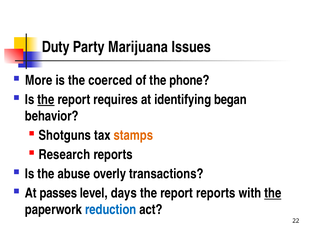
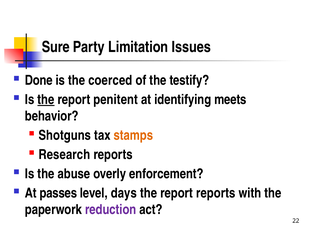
Duty: Duty -> Sure (56, 47)
Marijuana: Marijuana -> Limitation (138, 47)
More: More -> Done (39, 80)
phone: phone -> testify (189, 80)
requires: requires -> penitent (116, 100)
began: began -> meets (230, 100)
transactions: transactions -> enforcement (166, 174)
the underline: present -> none (273, 193)
reduction colour: blue -> purple (111, 209)
